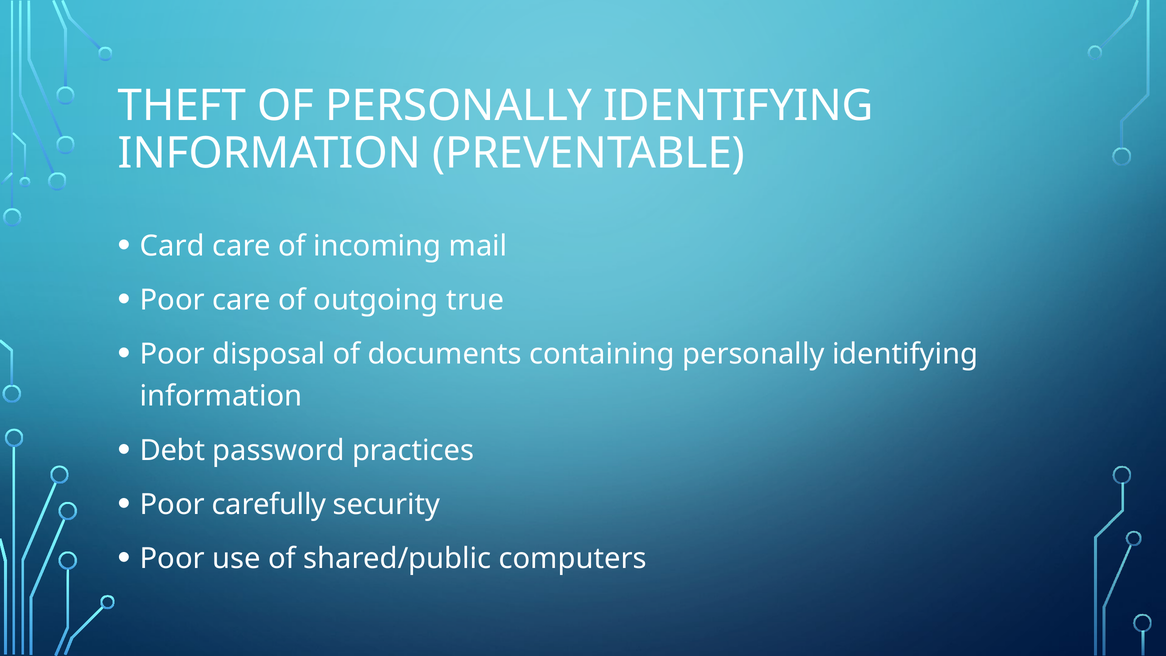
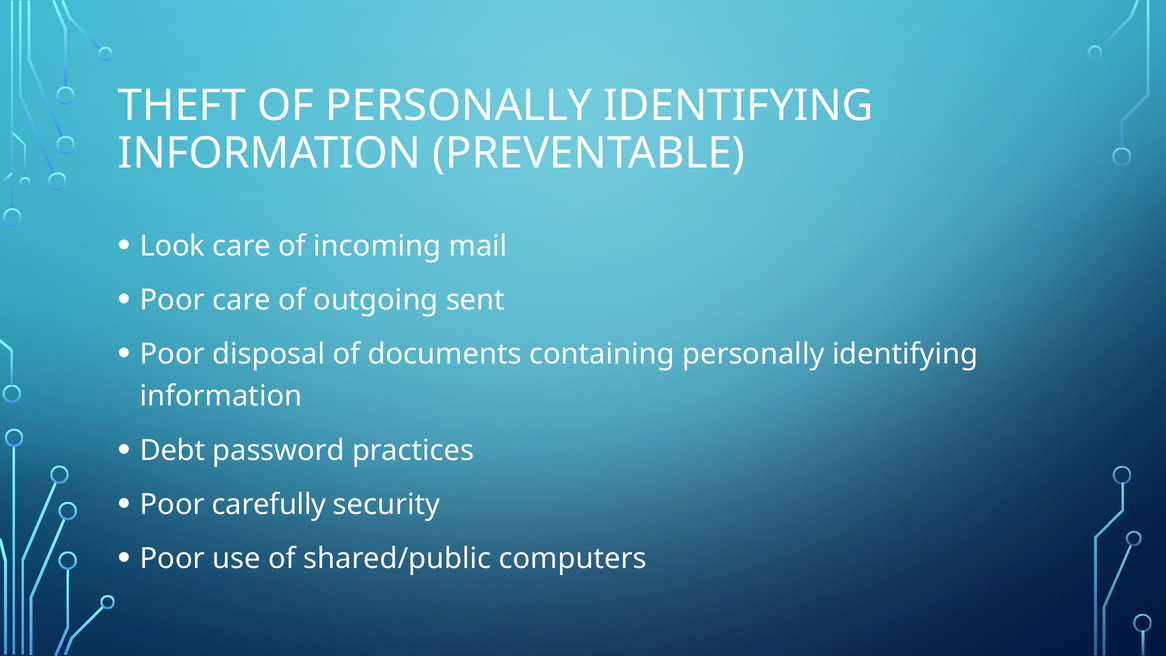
Card: Card -> Look (172, 246)
true: true -> sent (475, 300)
